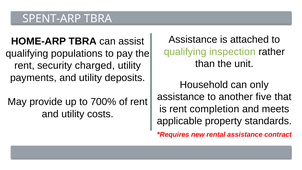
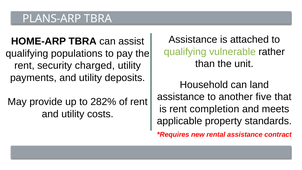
SPENT-ARP: SPENT-ARP -> PLANS-ARP (52, 19)
inspection: inspection -> vulnerable (232, 52)
only: only -> land (259, 85)
700%: 700% -> 282% (103, 102)
